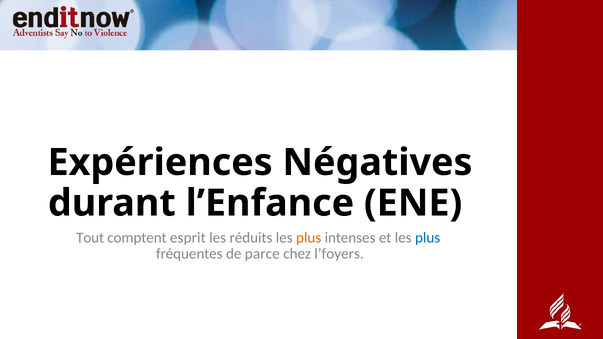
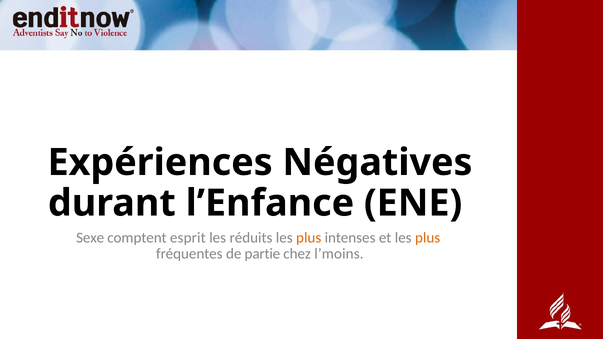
Tout: Tout -> Sexe (90, 238)
plus colour: blue -> orange (428, 238)
parce: parce -> partie (262, 254)
l’foyers: l’foyers -> l’moins (339, 254)
